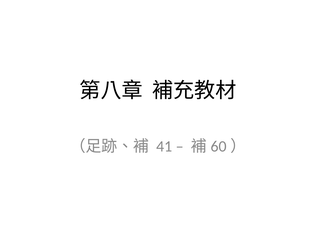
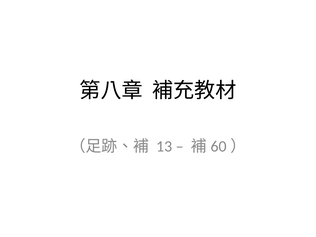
41: 41 -> 13 (164, 146)
